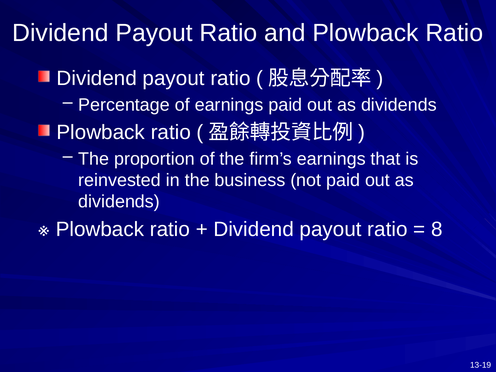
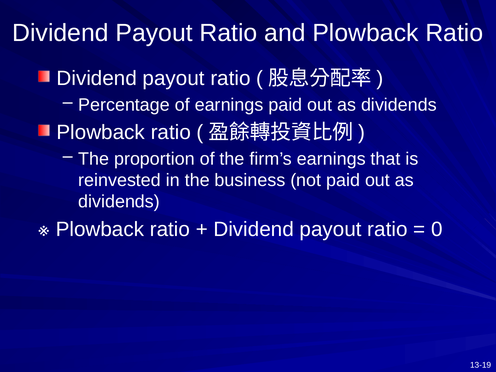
8: 8 -> 0 (437, 229)
